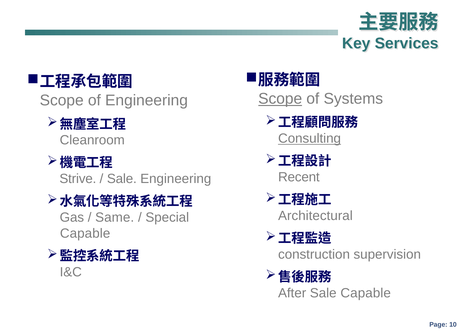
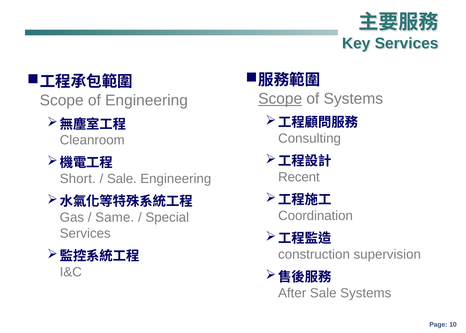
Consulting underline: present -> none (310, 138)
Strive: Strive -> Short (78, 179)
Architectural: Architectural -> Coordination (316, 216)
Capable: Capable -> Services (85, 233)
Sale Capable: Capable -> Systems (366, 293)
